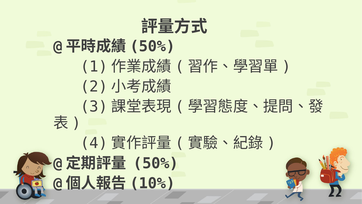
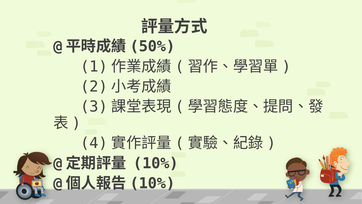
50%: 50% -> 10% (156, 163)
